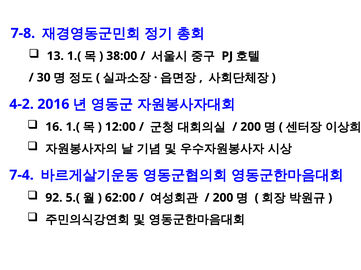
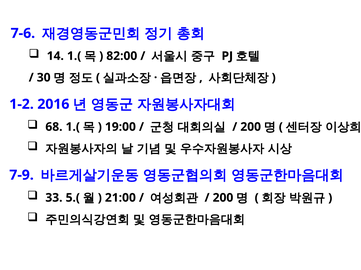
7-8: 7-8 -> 7-6 (23, 33)
13: 13 -> 14 (55, 56)
38:00: 38:00 -> 82:00 (122, 56)
4-2: 4-2 -> 1-2 (22, 104)
16: 16 -> 68 (54, 127)
12:00: 12:00 -> 19:00 (120, 127)
7-4: 7-4 -> 7-9 (22, 176)
92: 92 -> 33 (54, 198)
62:00: 62:00 -> 21:00 (120, 198)
